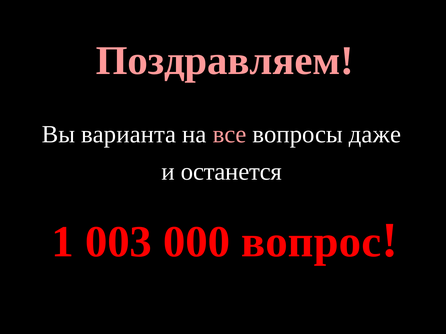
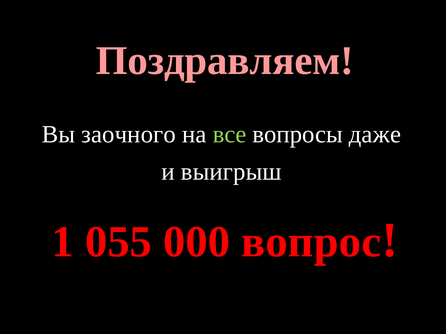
варианта: варианта -> заочного (129, 135)
все colour: pink -> light green (230, 135)
останется: останется -> выигрыш (231, 172)
003: 003 -> 055 (119, 242)
